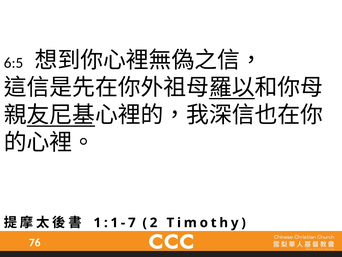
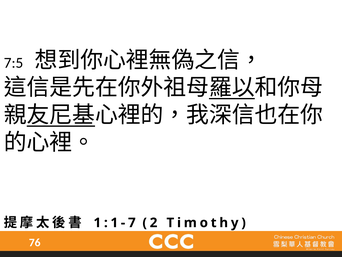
6:5: 6:5 -> 7:5 (14, 63)
